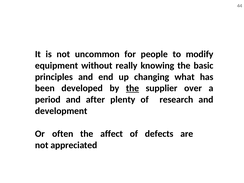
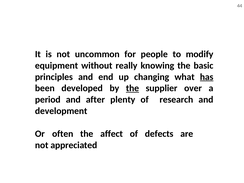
has underline: none -> present (207, 77)
